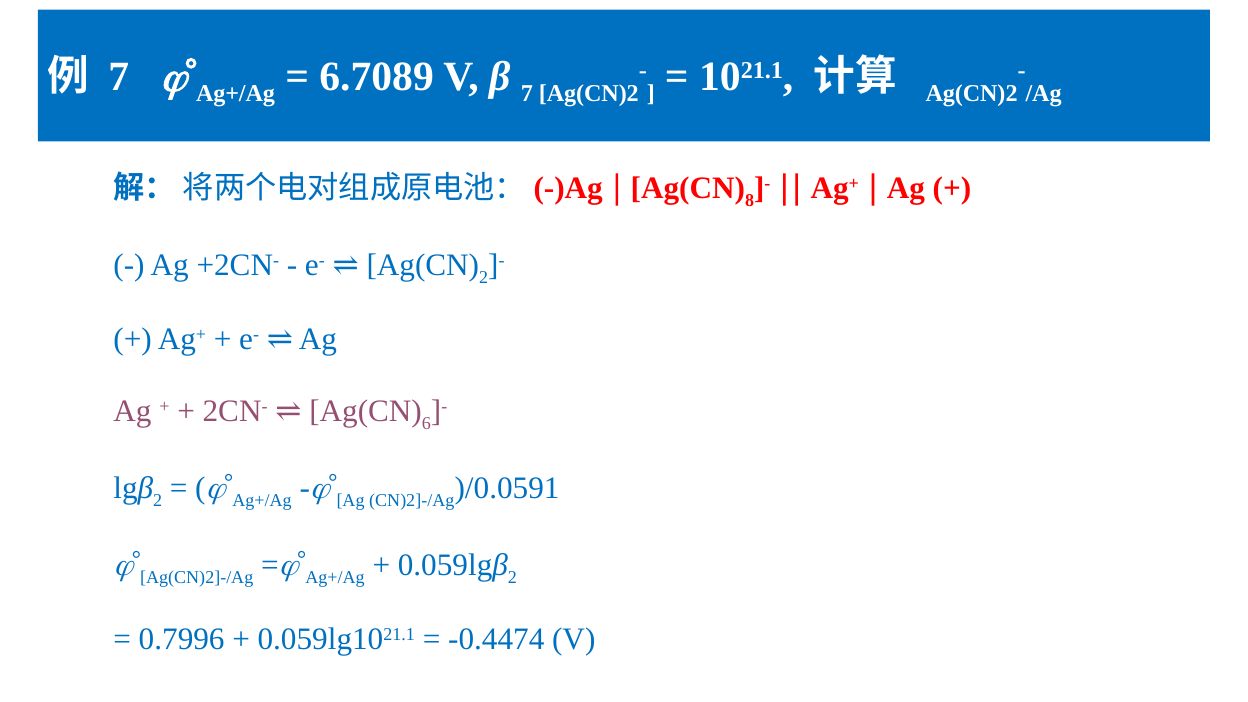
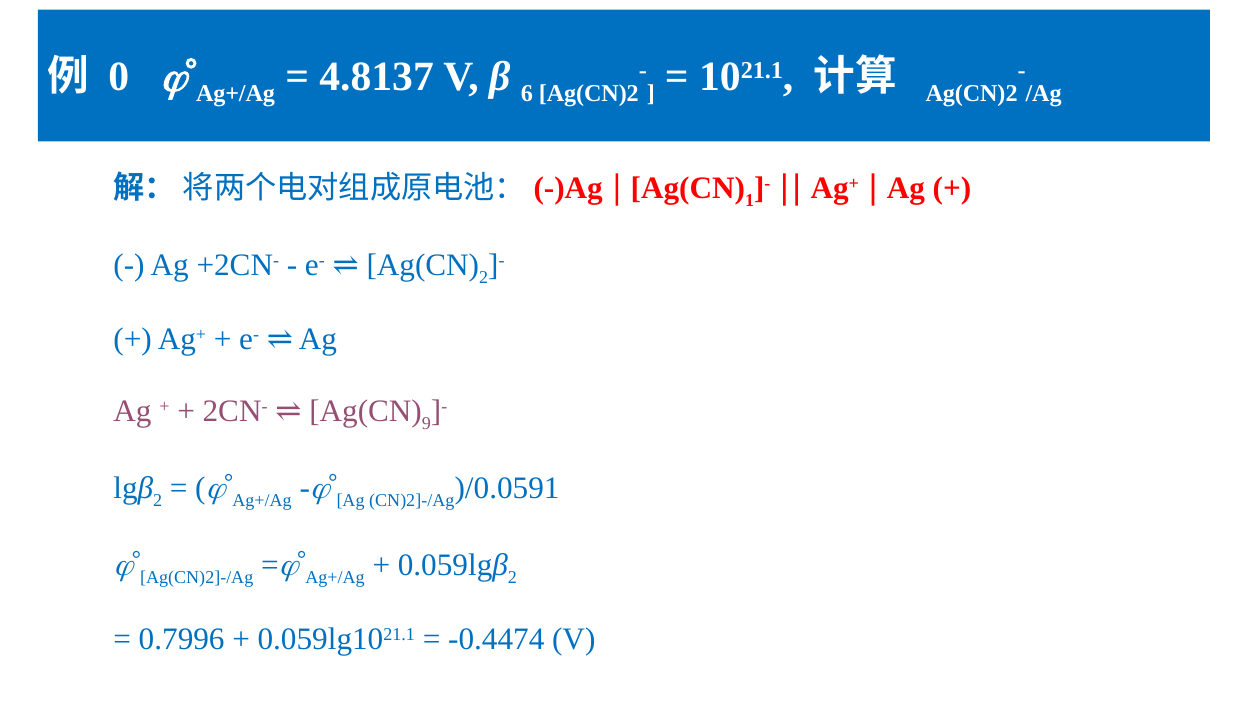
7: 7 -> 0 (119, 77)
6.7089: 6.7089 -> 4.8137 (377, 77)
β 7: 7 -> 6 (527, 93)
8: 8 -> 1 (750, 200)
6: 6 -> 9 (426, 423)
